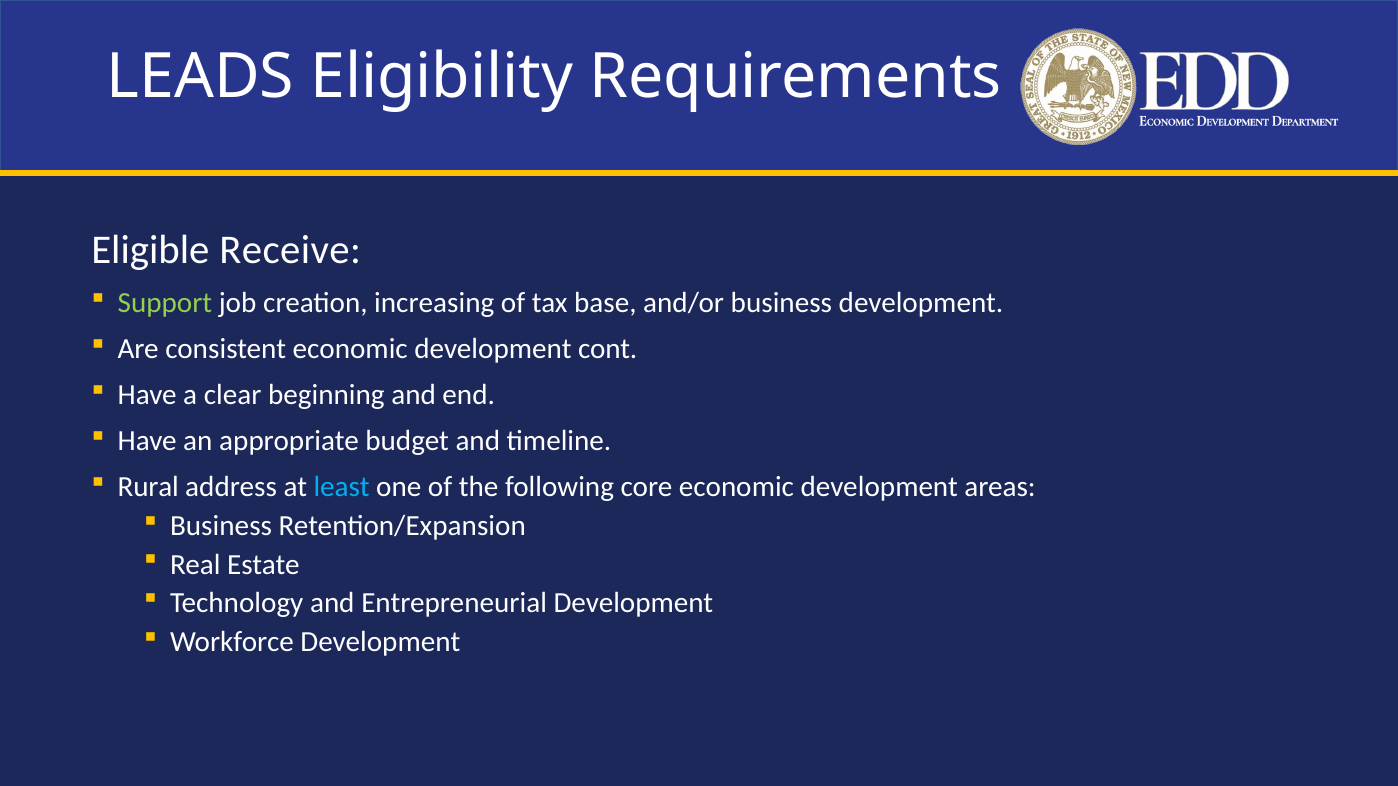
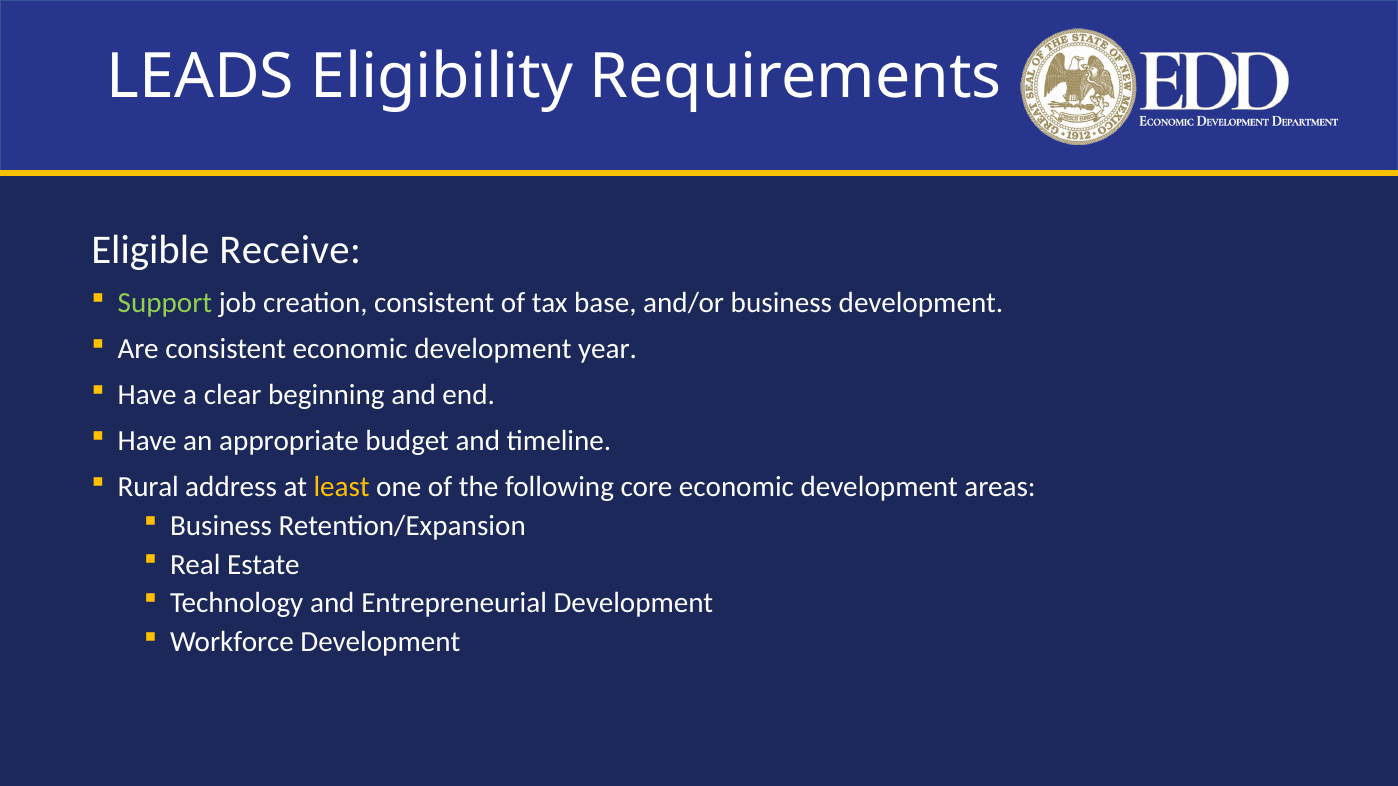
creation increasing: increasing -> consistent (434, 303)
cont: cont -> year (608, 349)
least colour: light blue -> yellow (342, 487)
